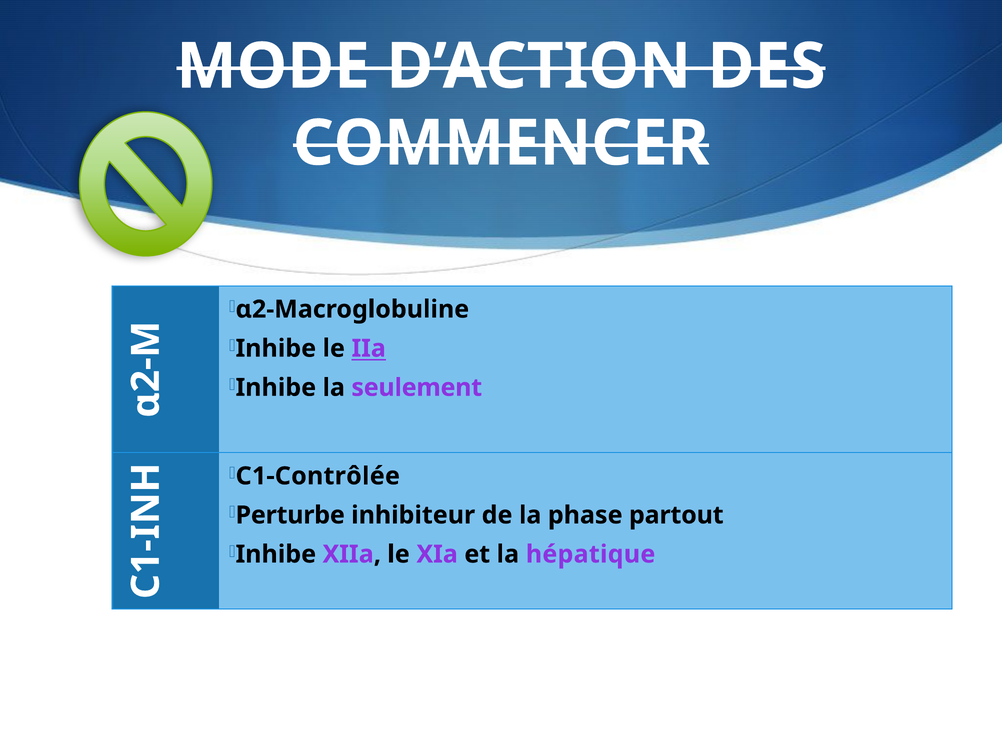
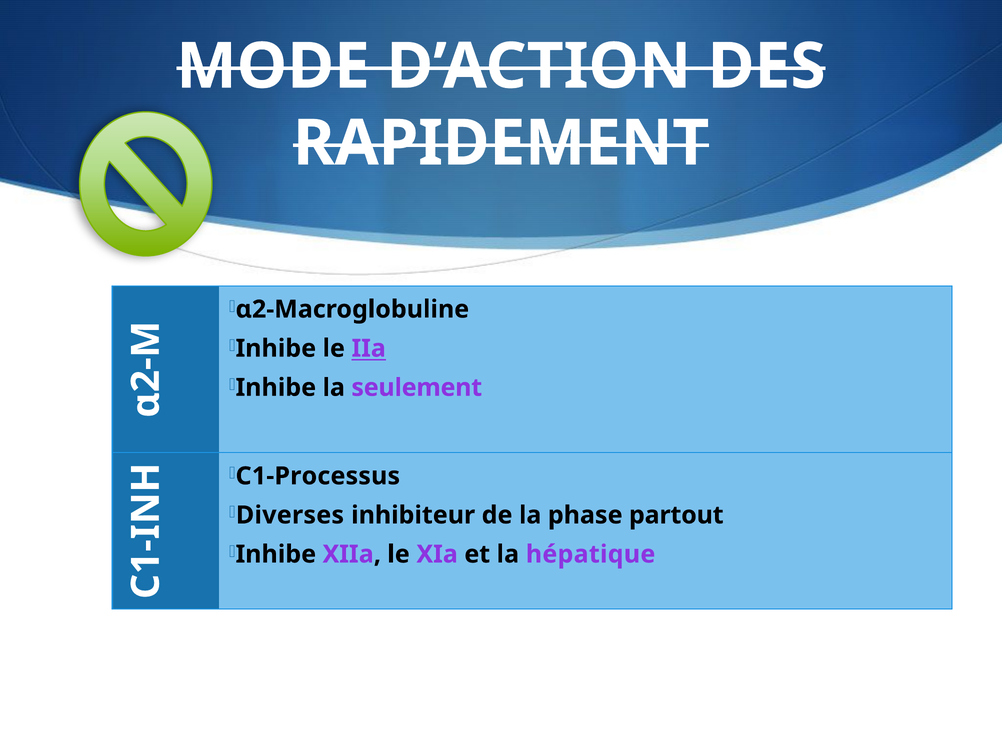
COMMENCER: COMMENCER -> RAPIDEMENT (501, 143)
C1-Contrôlée: C1-Contrôlée -> C1-Processus (318, 476)
Perturbe: Perturbe -> Diverses (290, 515)
